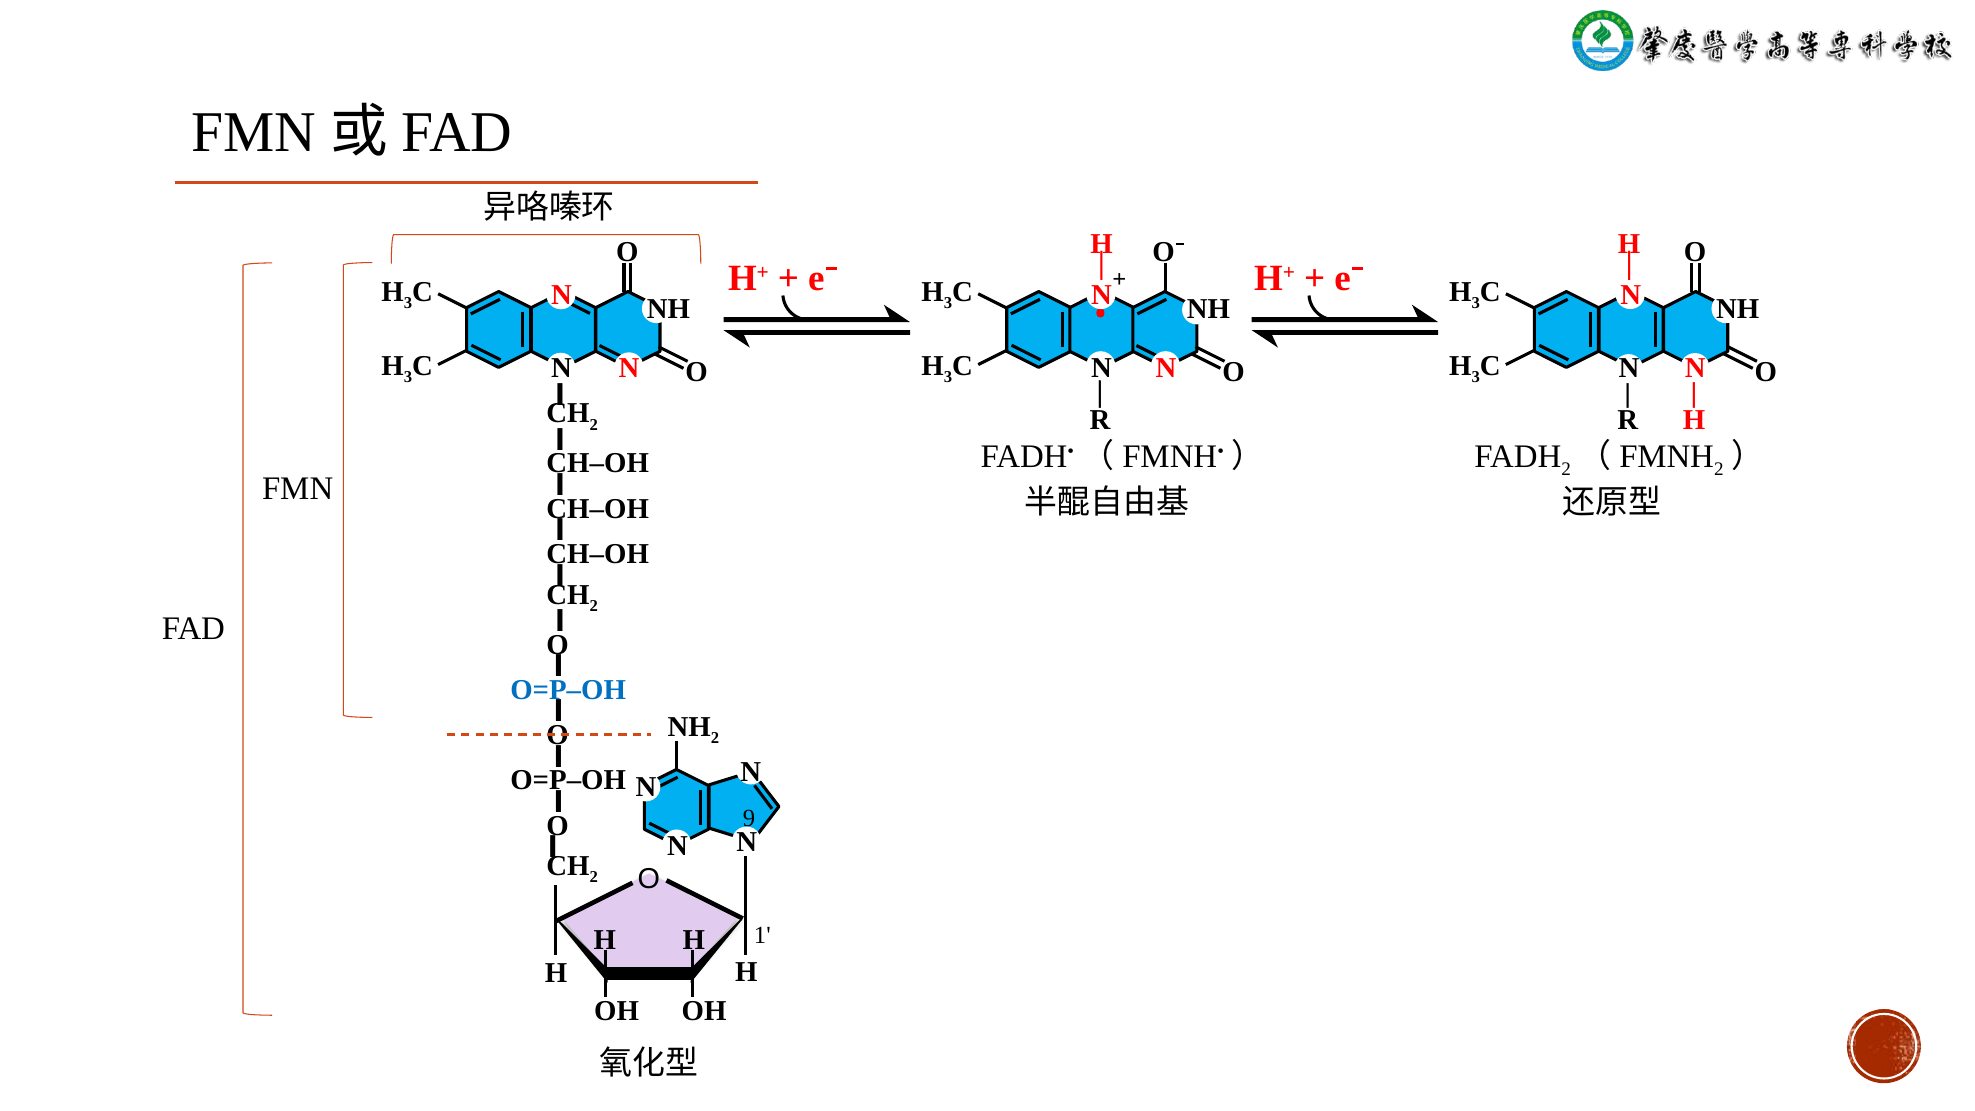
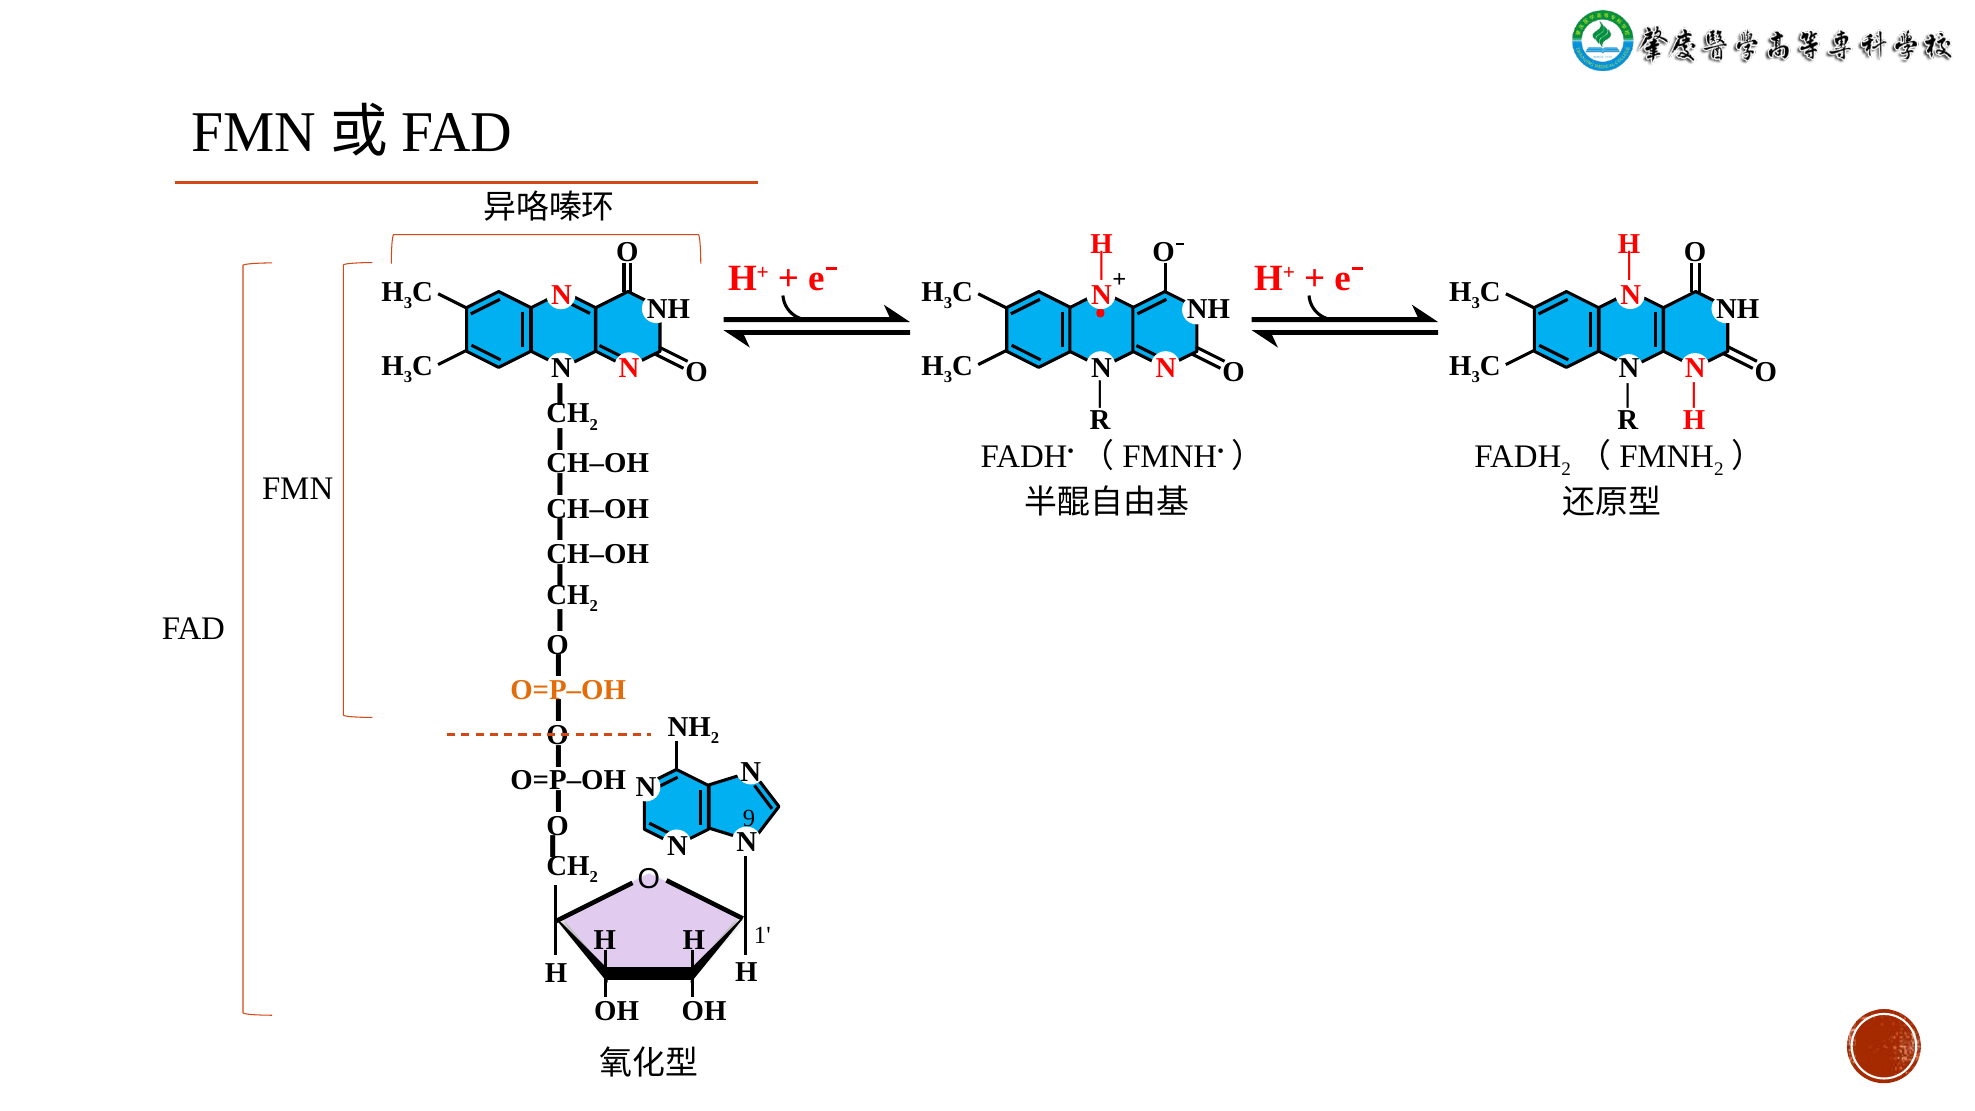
O=P‒OH colour: blue -> orange (568, 690)
